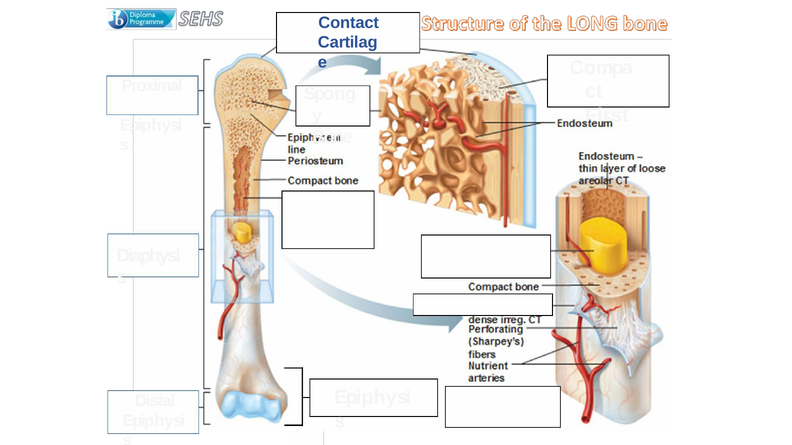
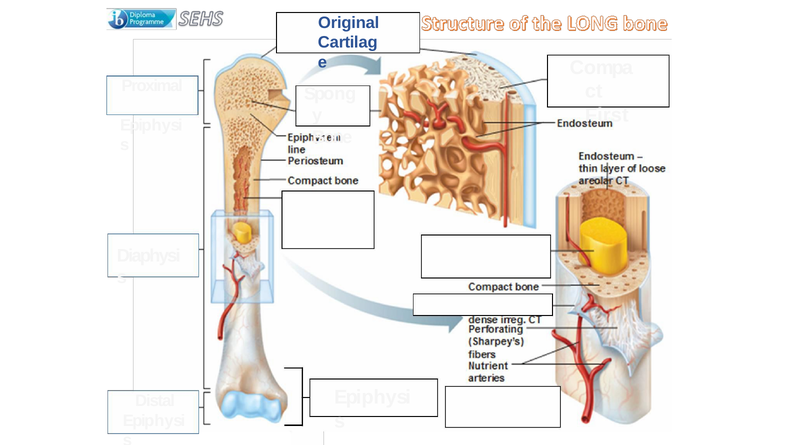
Contact: Contact -> Original (349, 23)
